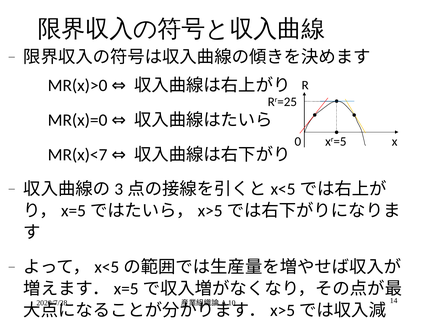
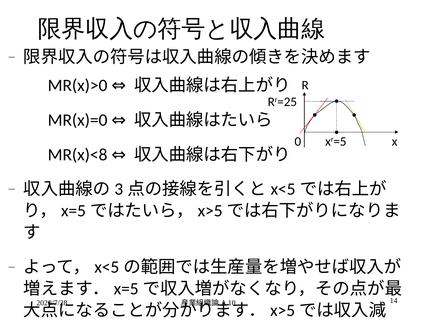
MR(x)<7: MR(x)<7 -> MR(x)<8 (78, 155)
